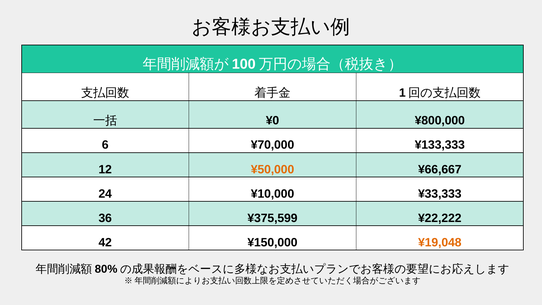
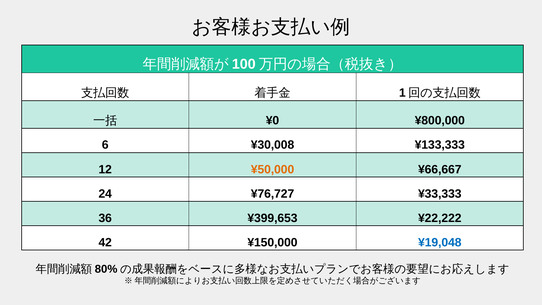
¥70,000: ¥70,000 -> ¥30,008 (273, 145)
¥10,000: ¥10,000 -> ¥76,727 (273, 194)
¥375,599: ¥375,599 -> ¥399,653 (273, 218)
¥19,048 colour: orange -> blue (440, 242)
